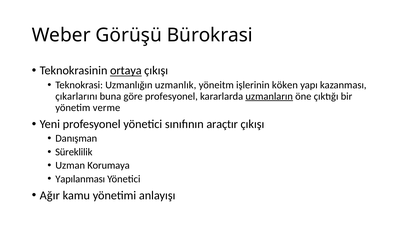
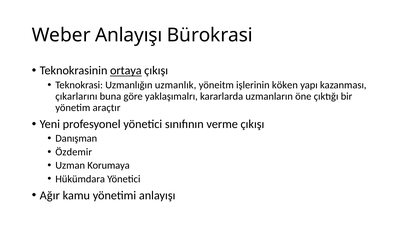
Weber Görüşü: Görüşü -> Anlayışı (129, 35)
göre profesyonel: profesyonel -> yaklaşımalrı (171, 96)
uzmanların underline: present -> none (269, 96)
verme: verme -> araçtır (107, 108)
araçtır: araçtır -> verme (222, 124)
Süreklilik: Süreklilik -> Özdemir (74, 152)
Yapılanması: Yapılanması -> Hükümdara (80, 179)
